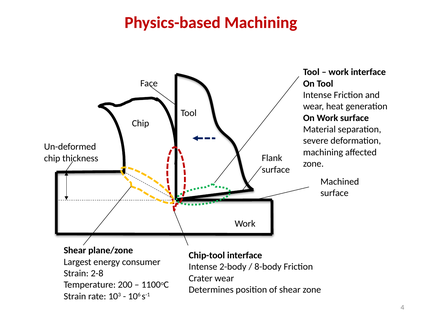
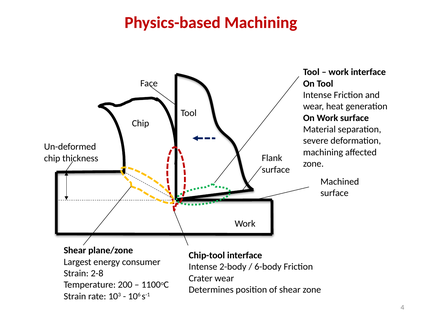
8-body: 8-body -> 6-body (268, 267)
